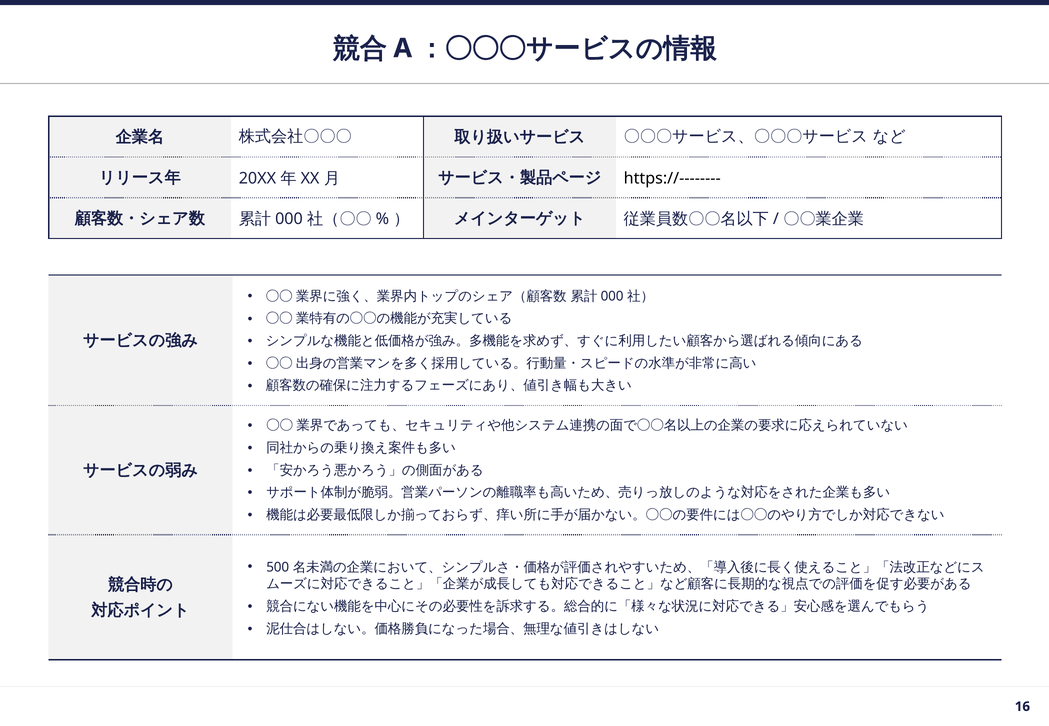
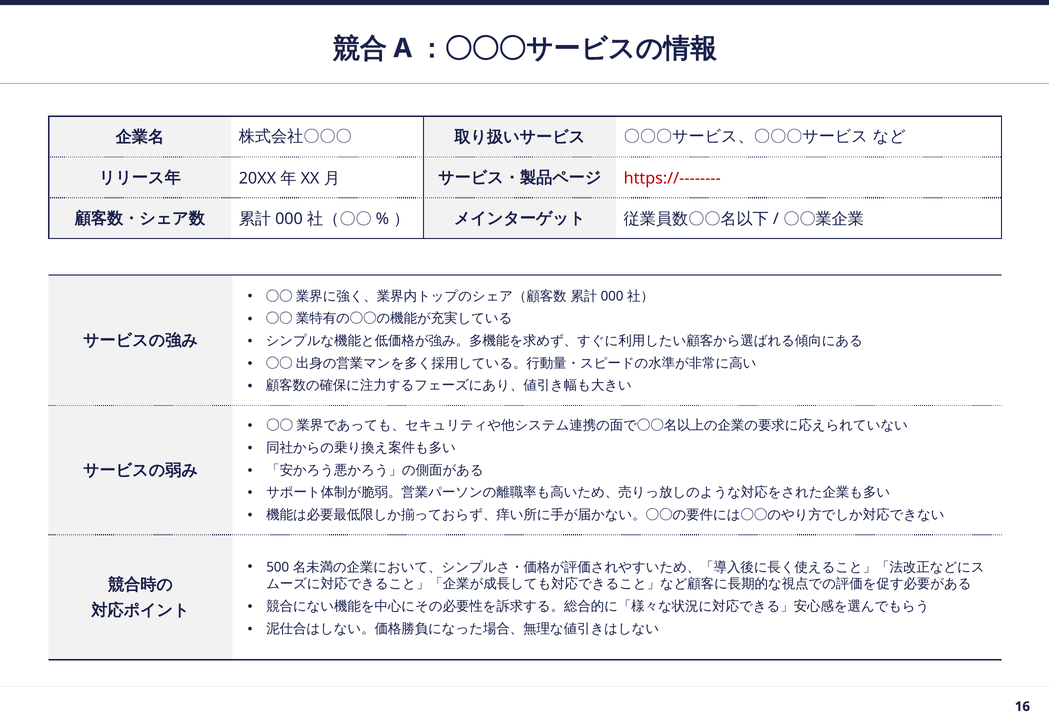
https://-------- colour: black -> red (672, 178)
